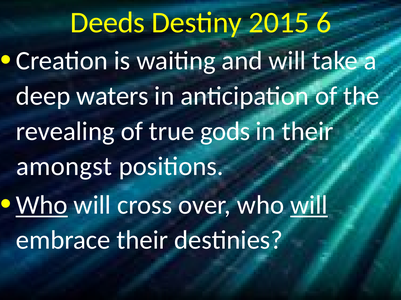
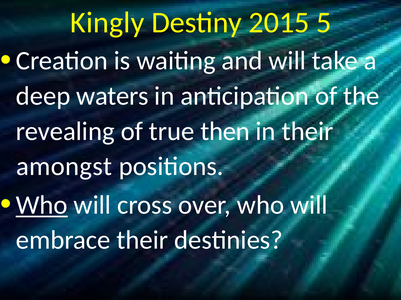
Deeds: Deeds -> Kingly (107, 23)
6: 6 -> 5 (324, 23)
gods: gods -> then (225, 132)
will underline: present -> none (309, 205)
